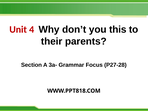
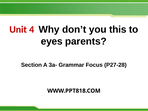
their: their -> eyes (52, 41)
